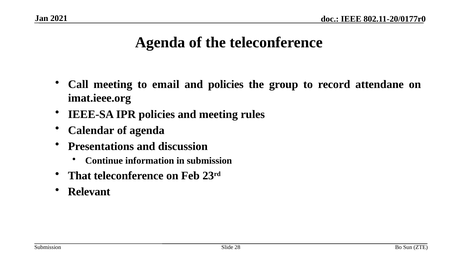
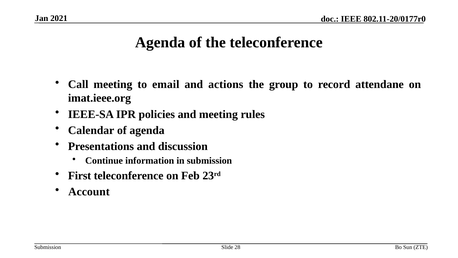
and policies: policies -> actions (226, 84)
That: That -> First (80, 176)
Relevant: Relevant -> Account (89, 192)
